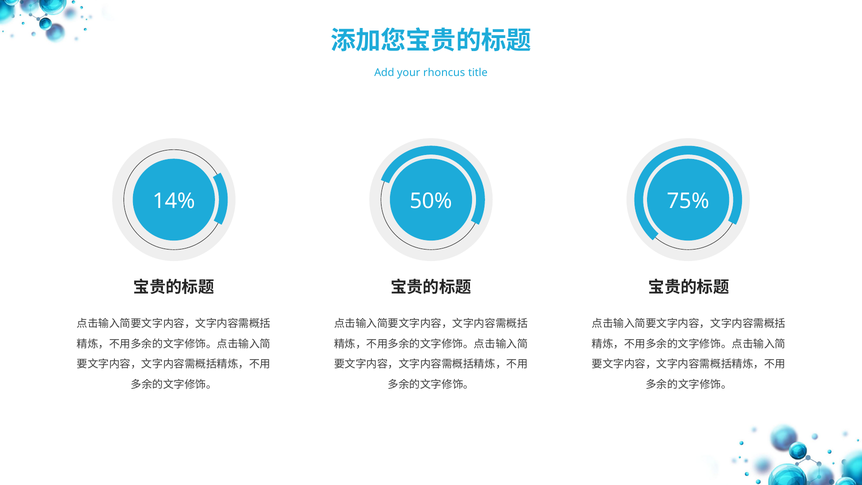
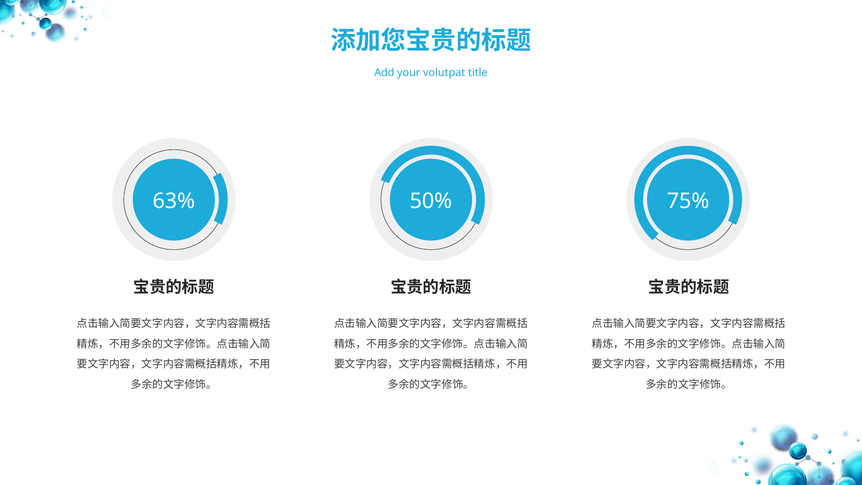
rhoncus: rhoncus -> volutpat (444, 73)
14%: 14% -> 63% (174, 201)
